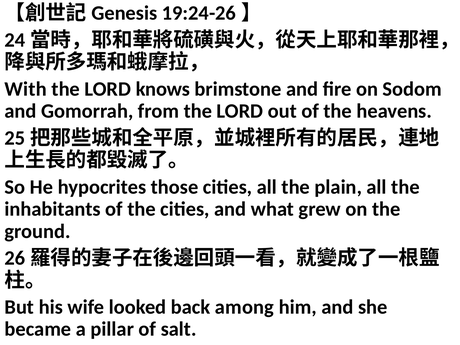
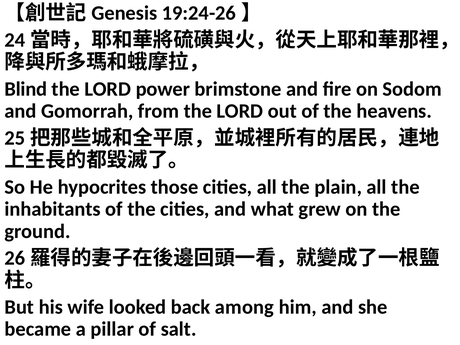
With: With -> Blind (26, 89)
knows: knows -> power (163, 89)
